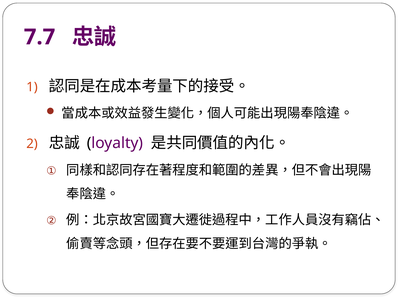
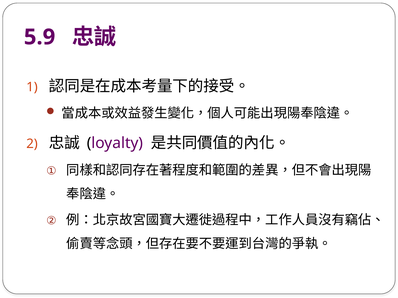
7.7: 7.7 -> 5.9 (40, 37)
